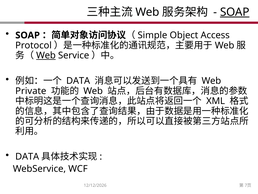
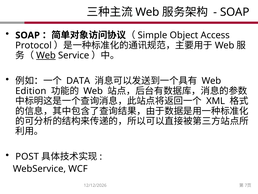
SOAP underline: present -> none (235, 12)
Private: Private -> Edition (31, 91)
DATA: DATA -> POST (27, 156)
